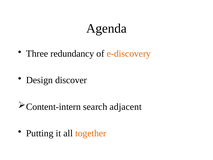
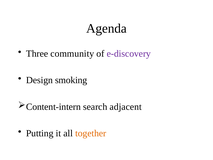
redundancy: redundancy -> community (72, 54)
e-discovery colour: orange -> purple (129, 54)
discover: discover -> smoking (71, 80)
